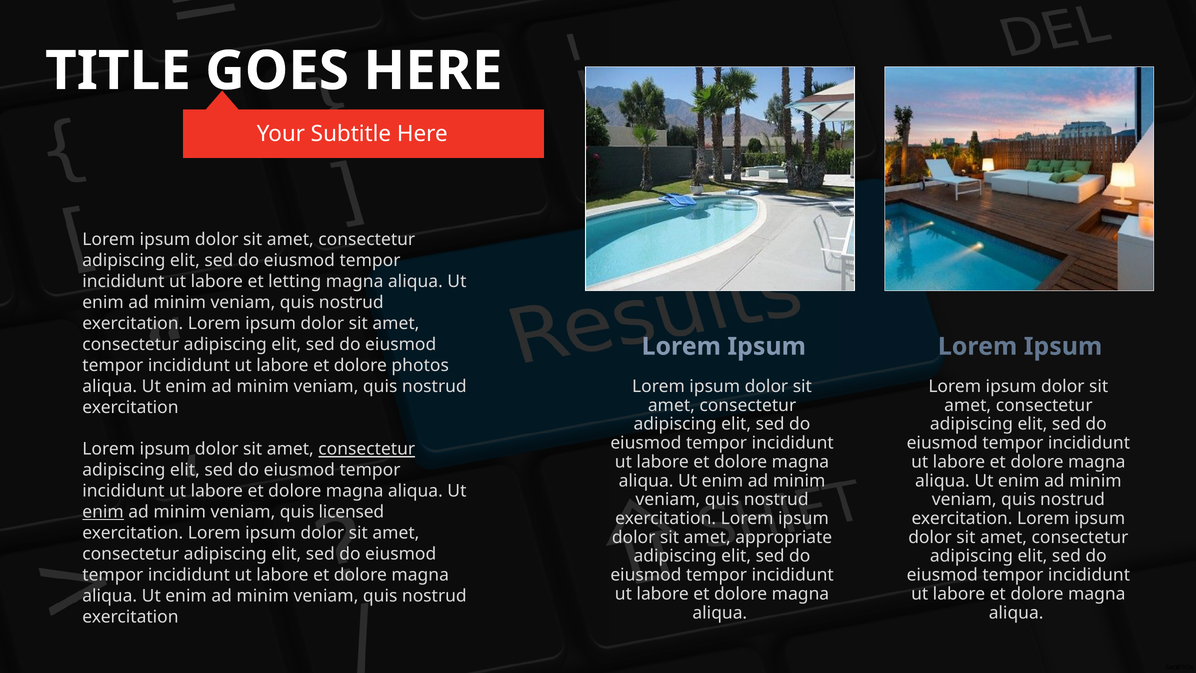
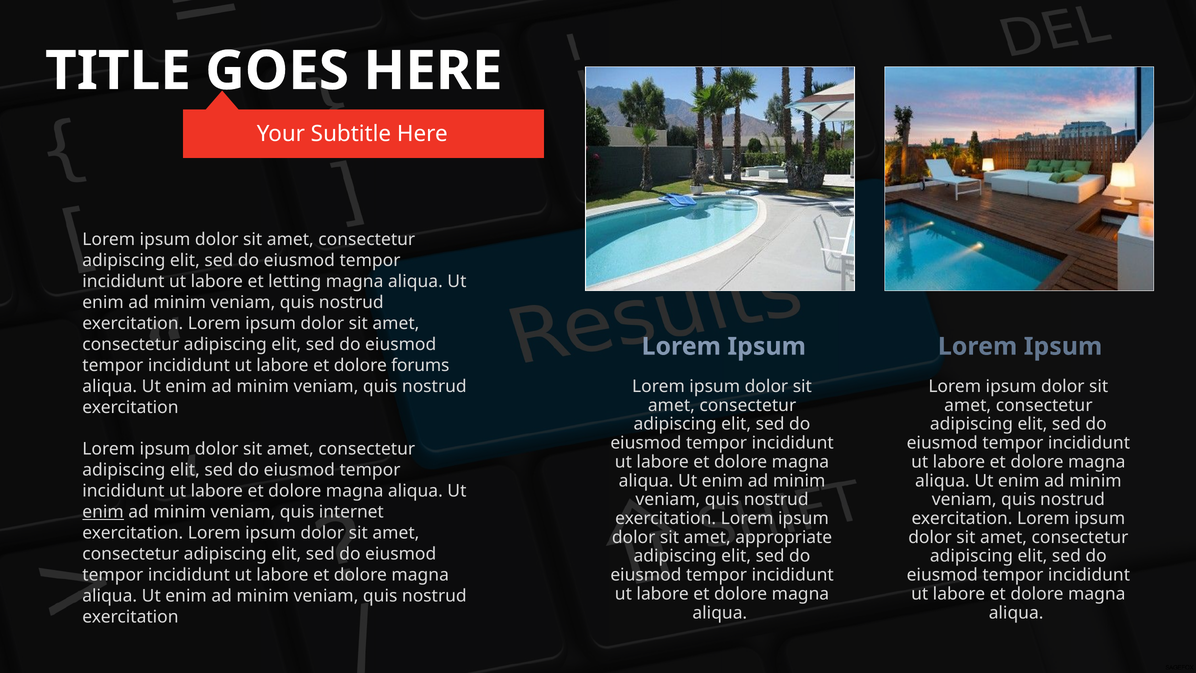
photos: photos -> forums (420, 365)
consectetur underline: present -> none (367, 449)
licensed: licensed -> internet (351, 512)
